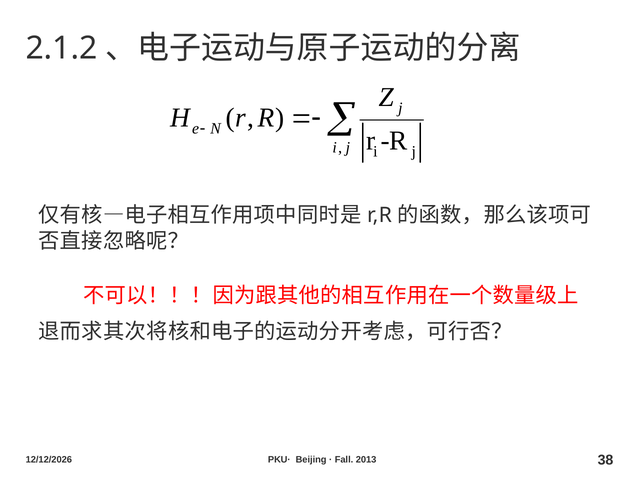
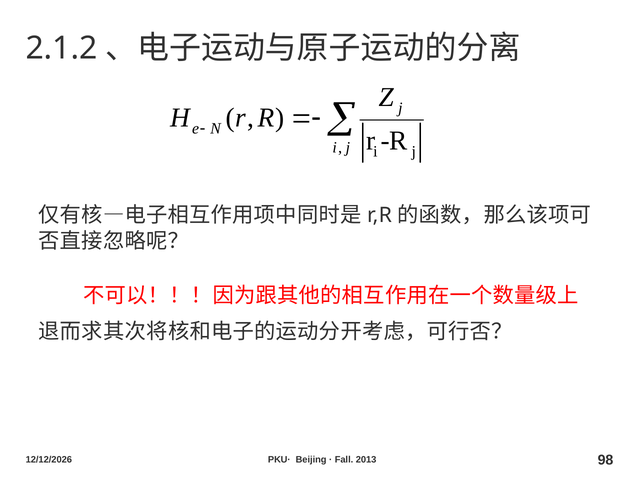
38: 38 -> 98 (606, 460)
